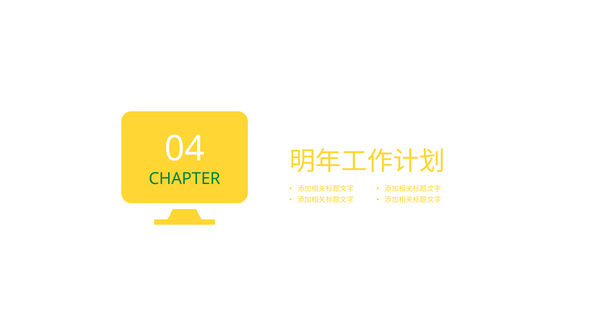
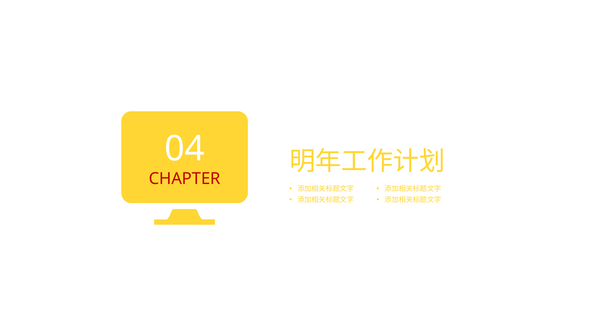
CHAPTER colour: green -> red (185, 179)
